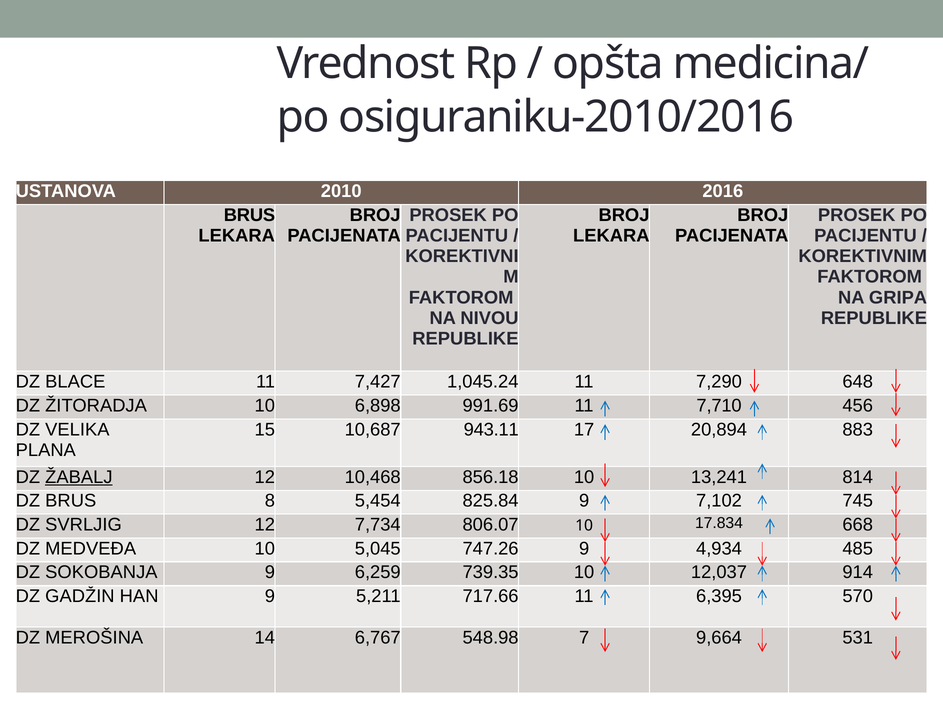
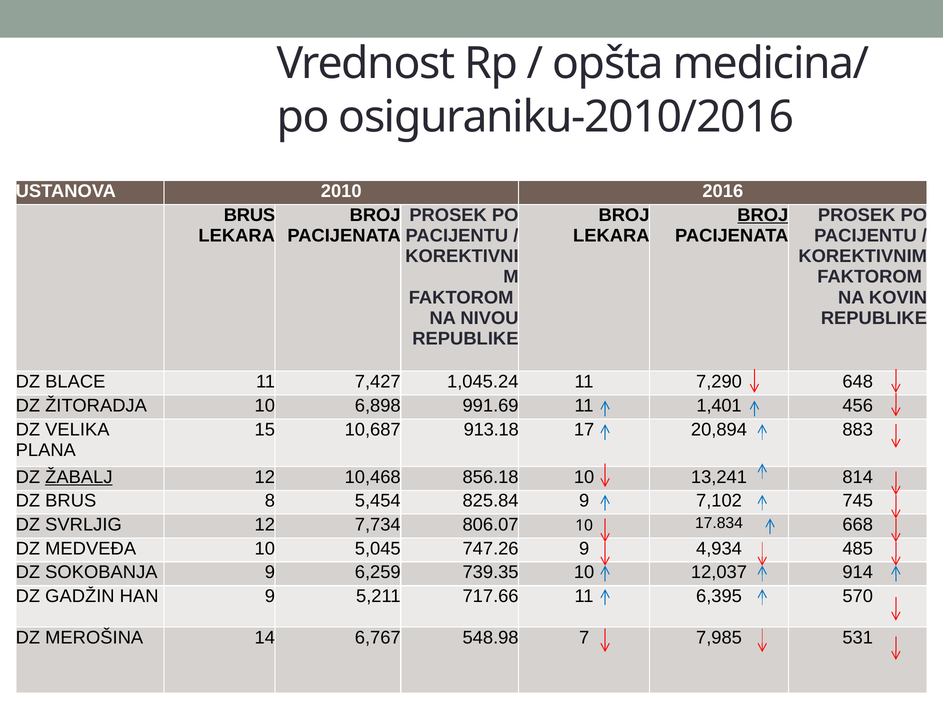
BROJ underline: none -> present (763, 215)
GRIPA: GRIPA -> KOVIN (898, 298)
7,710: 7,710 -> 1,401 (719, 406)
943.11: 943.11 -> 913.18 (491, 430)
9,664: 9,664 -> 7,985 (719, 638)
